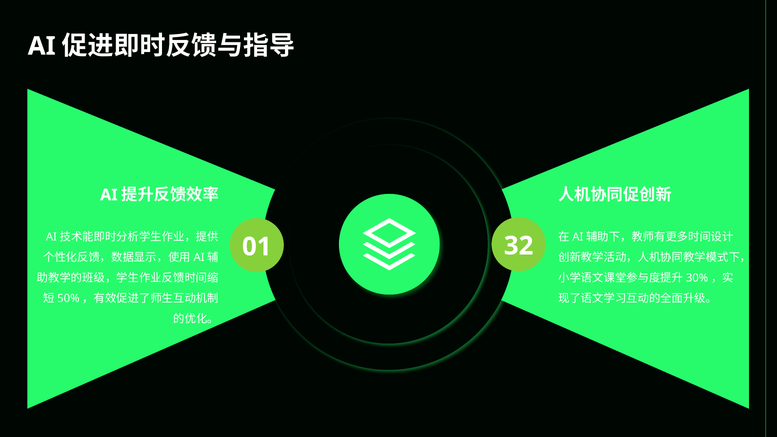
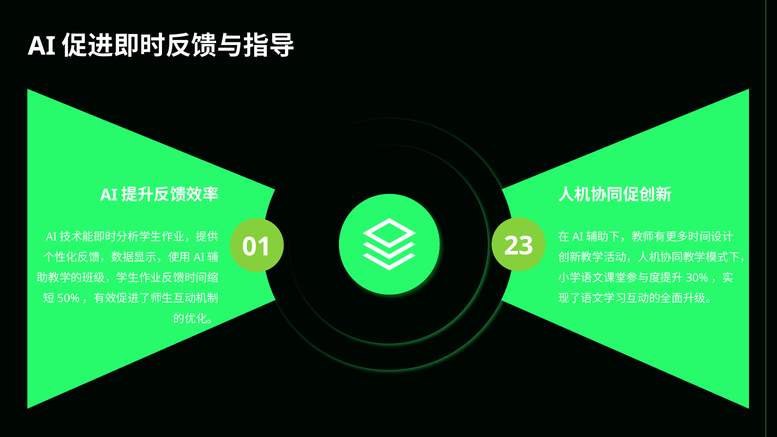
32: 32 -> 23 (519, 246)
